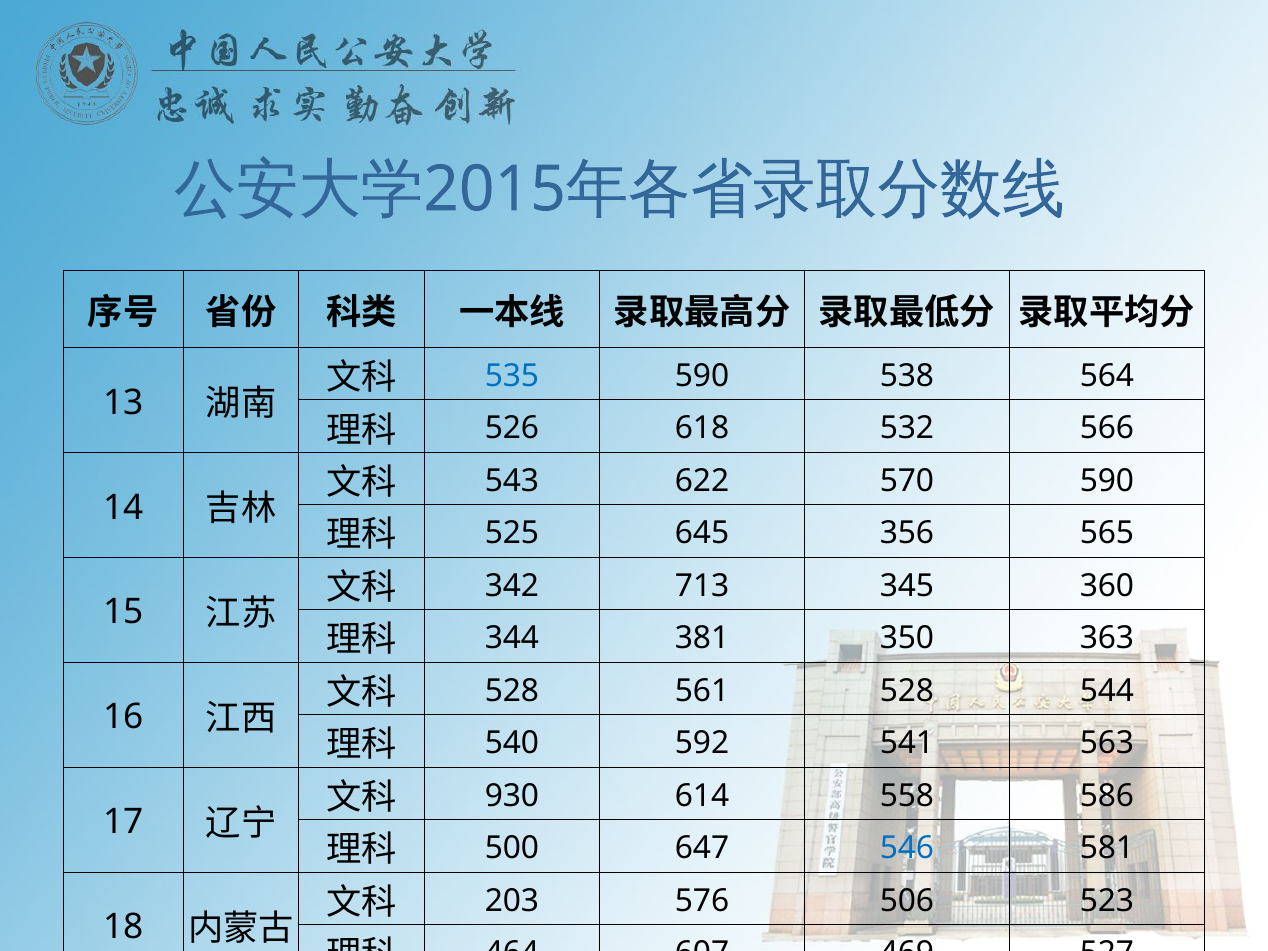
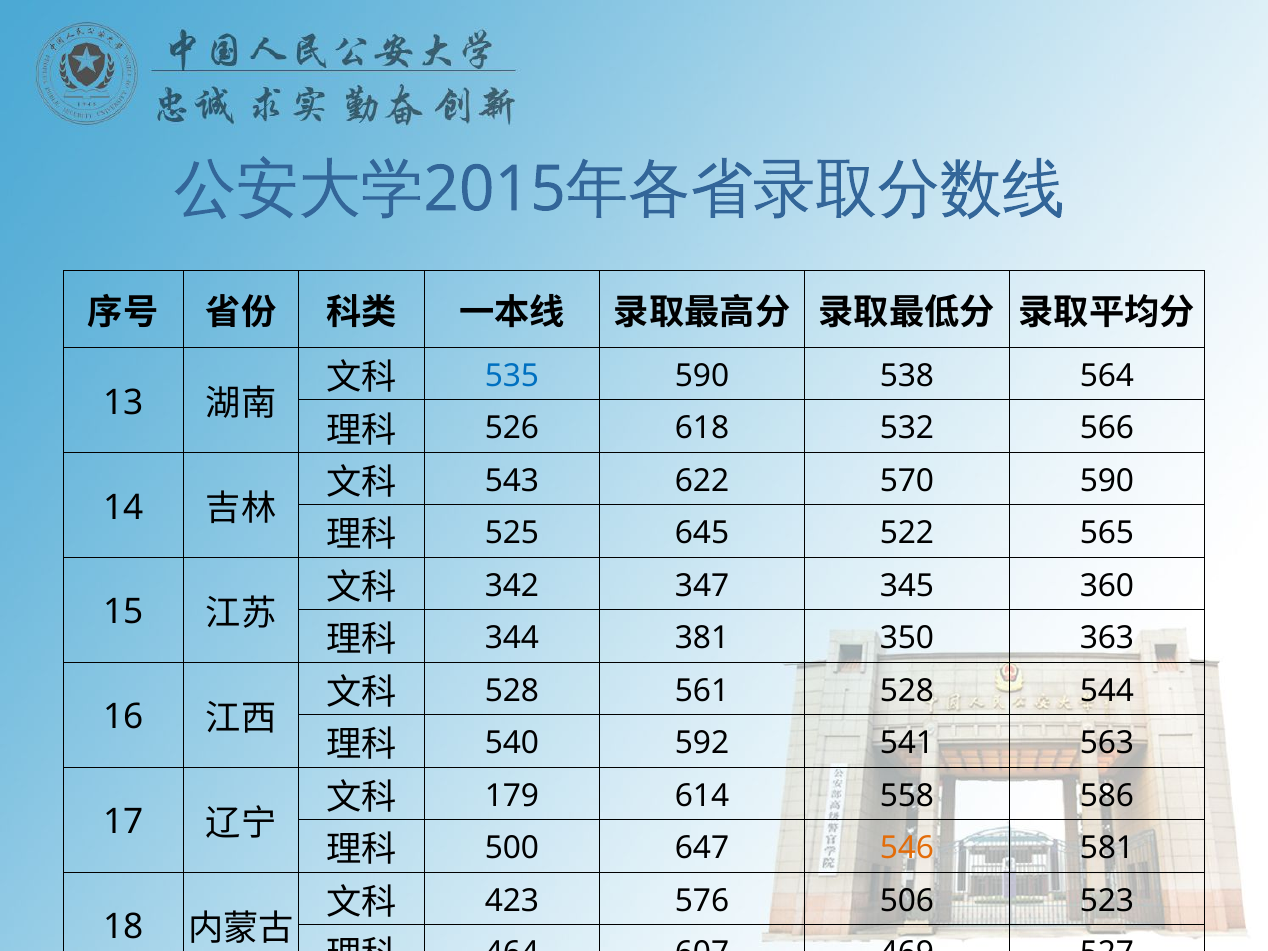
356: 356 -> 522 (907, 533)
713: 713 -> 347 (702, 586)
930: 930 -> 179 (512, 796)
546 colour: blue -> orange (907, 848)
203: 203 -> 423 (512, 901)
